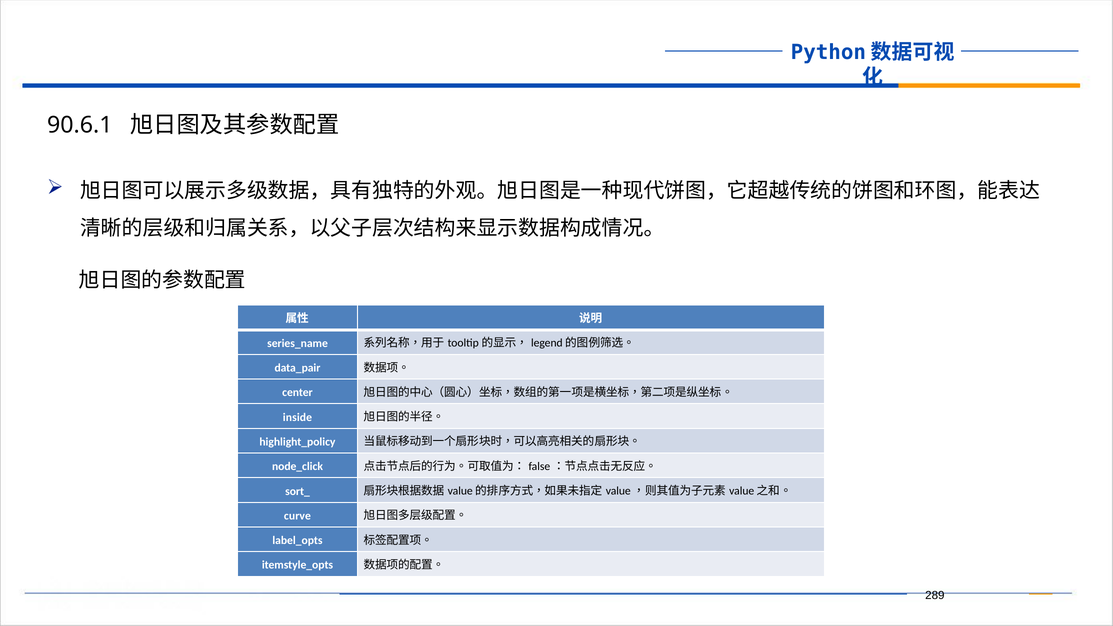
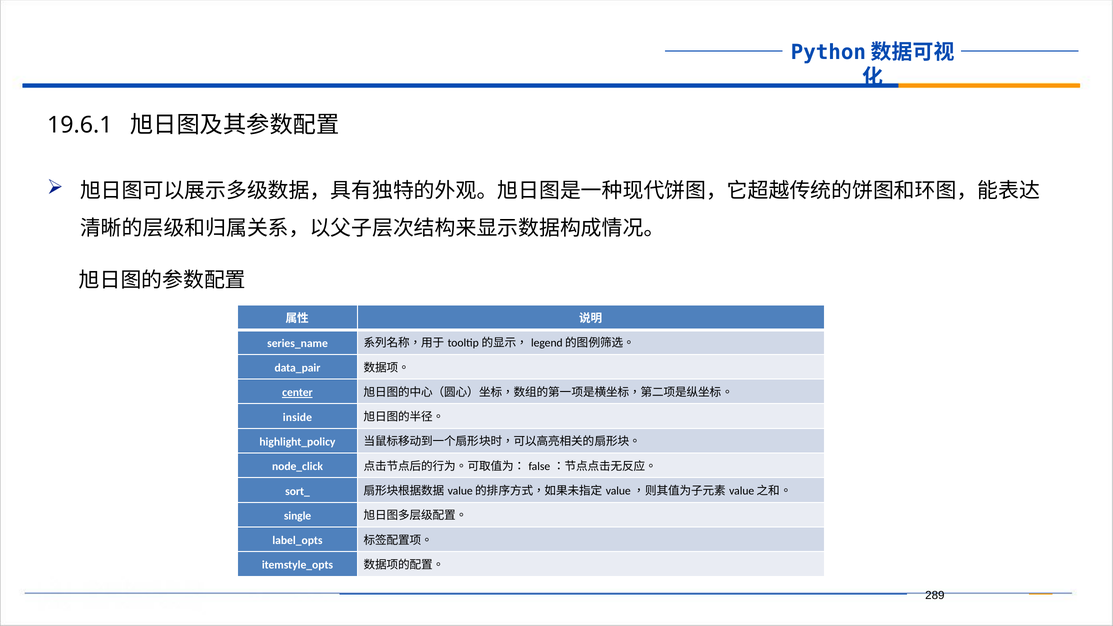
90.6.1: 90.6.1 -> 19.6.1 (80, 125)
center underline: none -> present (297, 393)
curve: curve -> single (298, 516)
